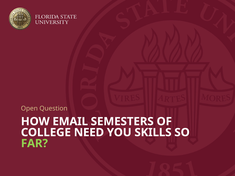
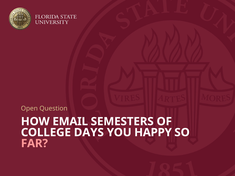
NEED: NEED -> DAYS (89, 133)
SKILLS: SKILLS -> HAPPY (153, 133)
FAR colour: light green -> pink (34, 144)
